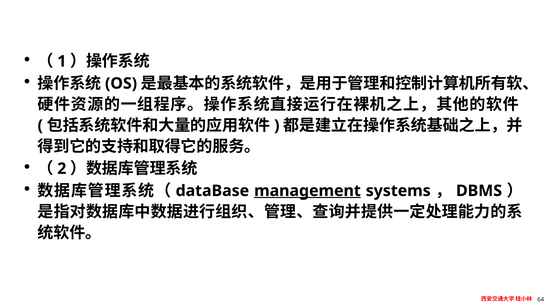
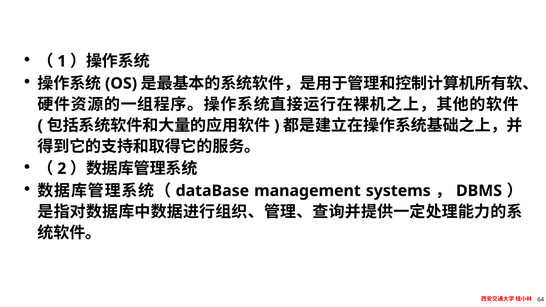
management underline: present -> none (307, 191)
